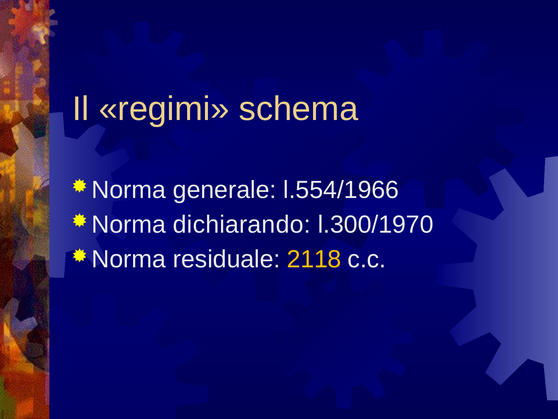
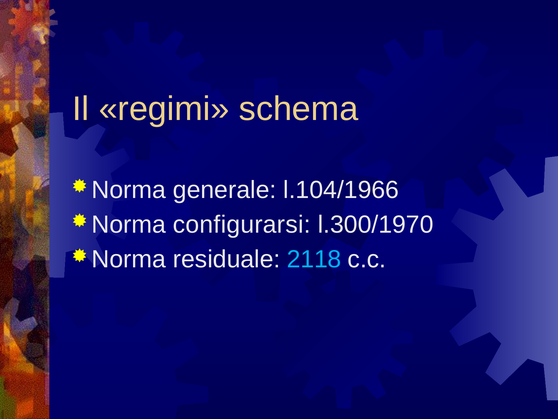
l.554/1966: l.554/1966 -> l.104/1966 (341, 190)
dichiarando: dichiarando -> configurarsi (242, 224)
2118 colour: yellow -> light blue (314, 259)
